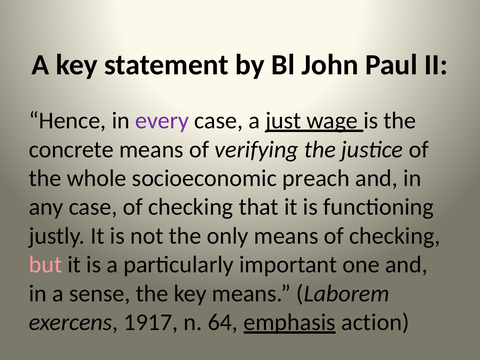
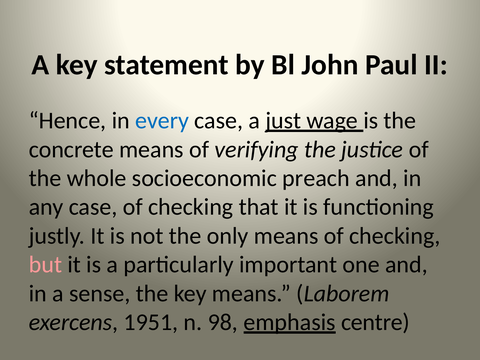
every colour: purple -> blue (162, 121)
1917: 1917 -> 1951 (151, 322)
64: 64 -> 98 (223, 322)
action: action -> centre (375, 322)
